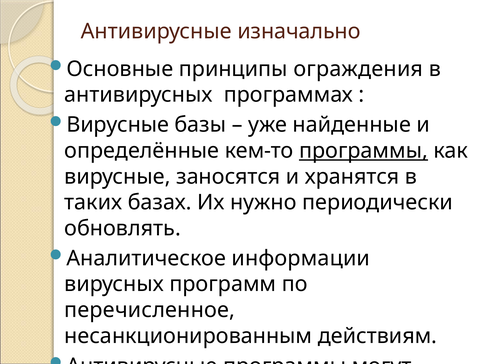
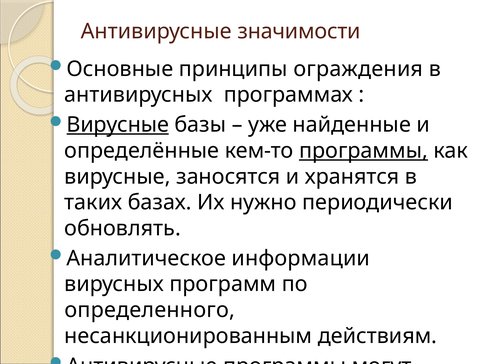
изначально: изначально -> значимости (299, 31)
Вирусные underline: none -> present (118, 125)
перечисленное: перечисленное -> определенного (150, 310)
